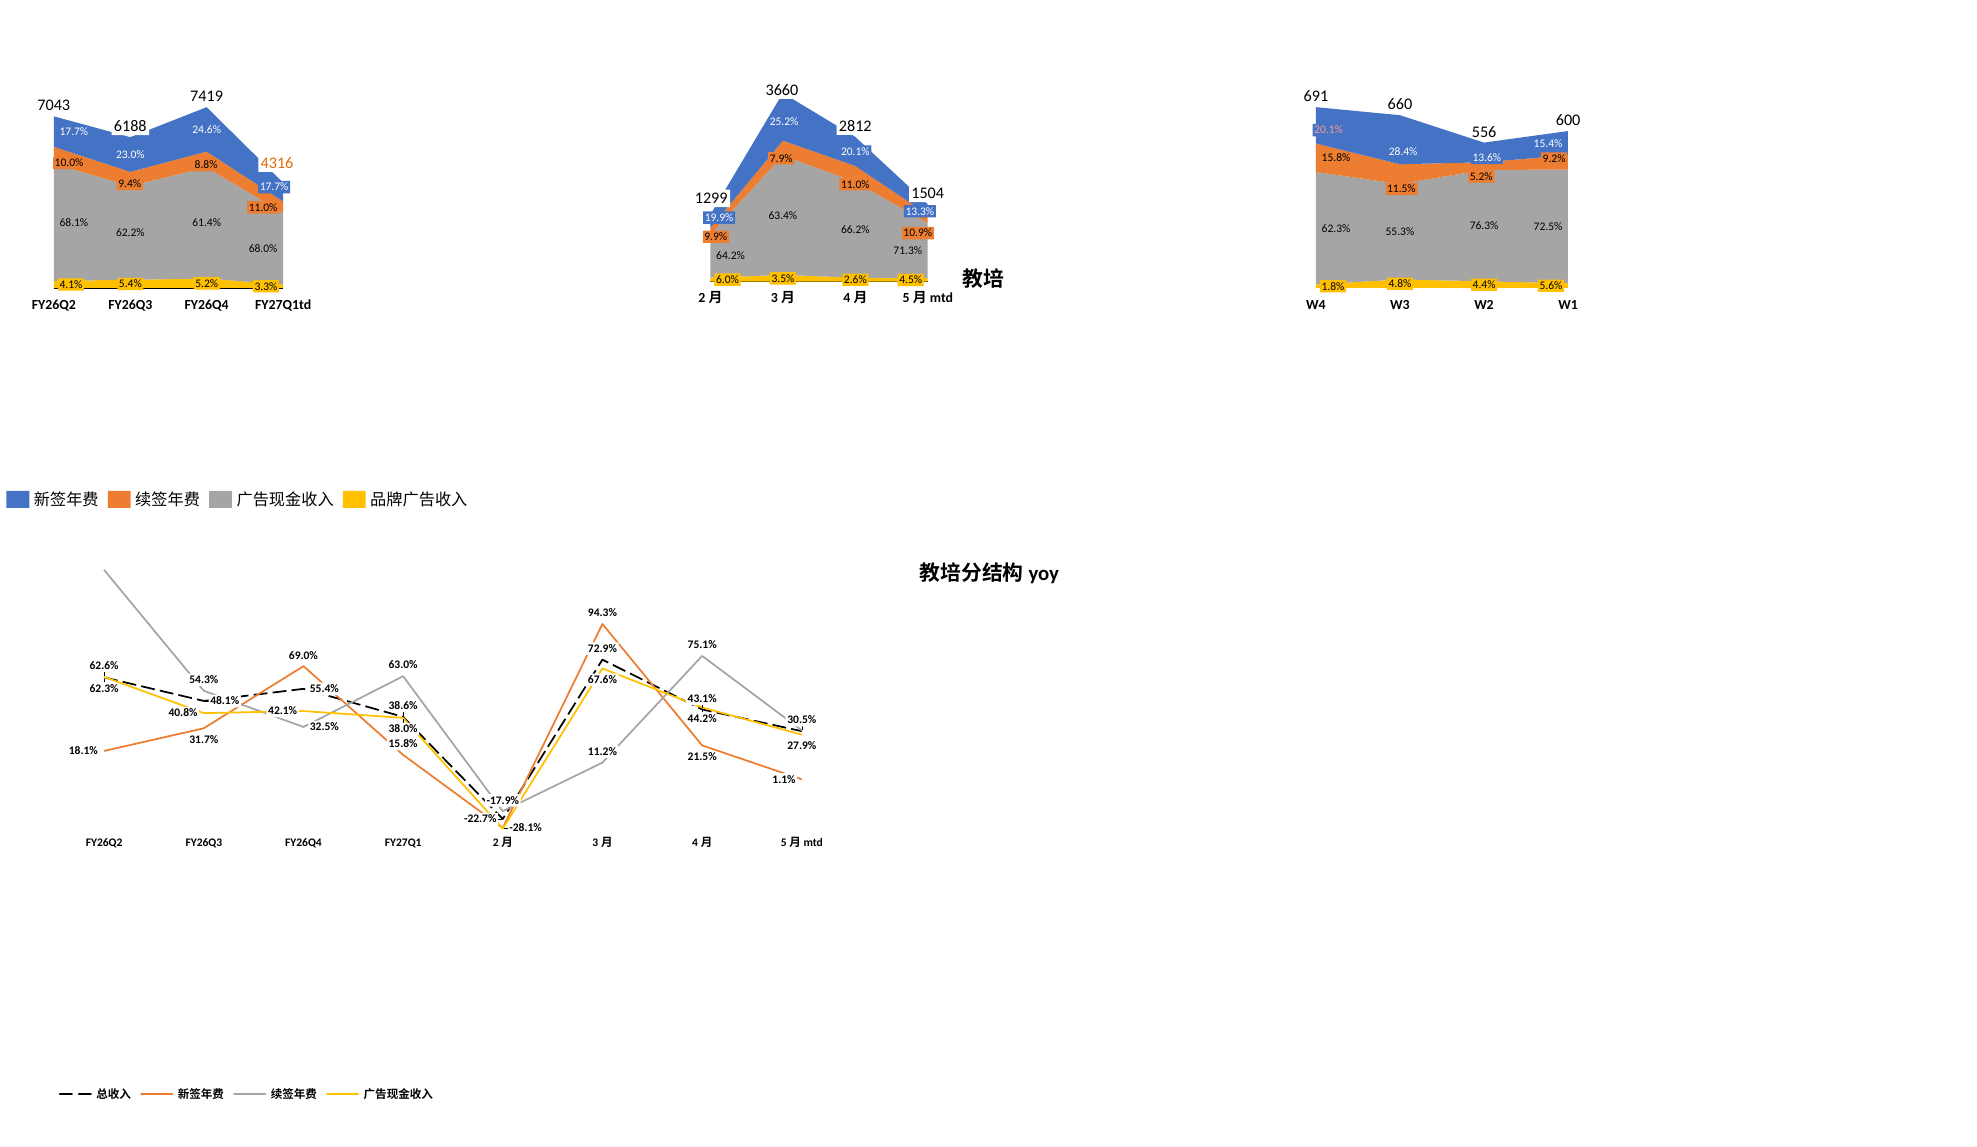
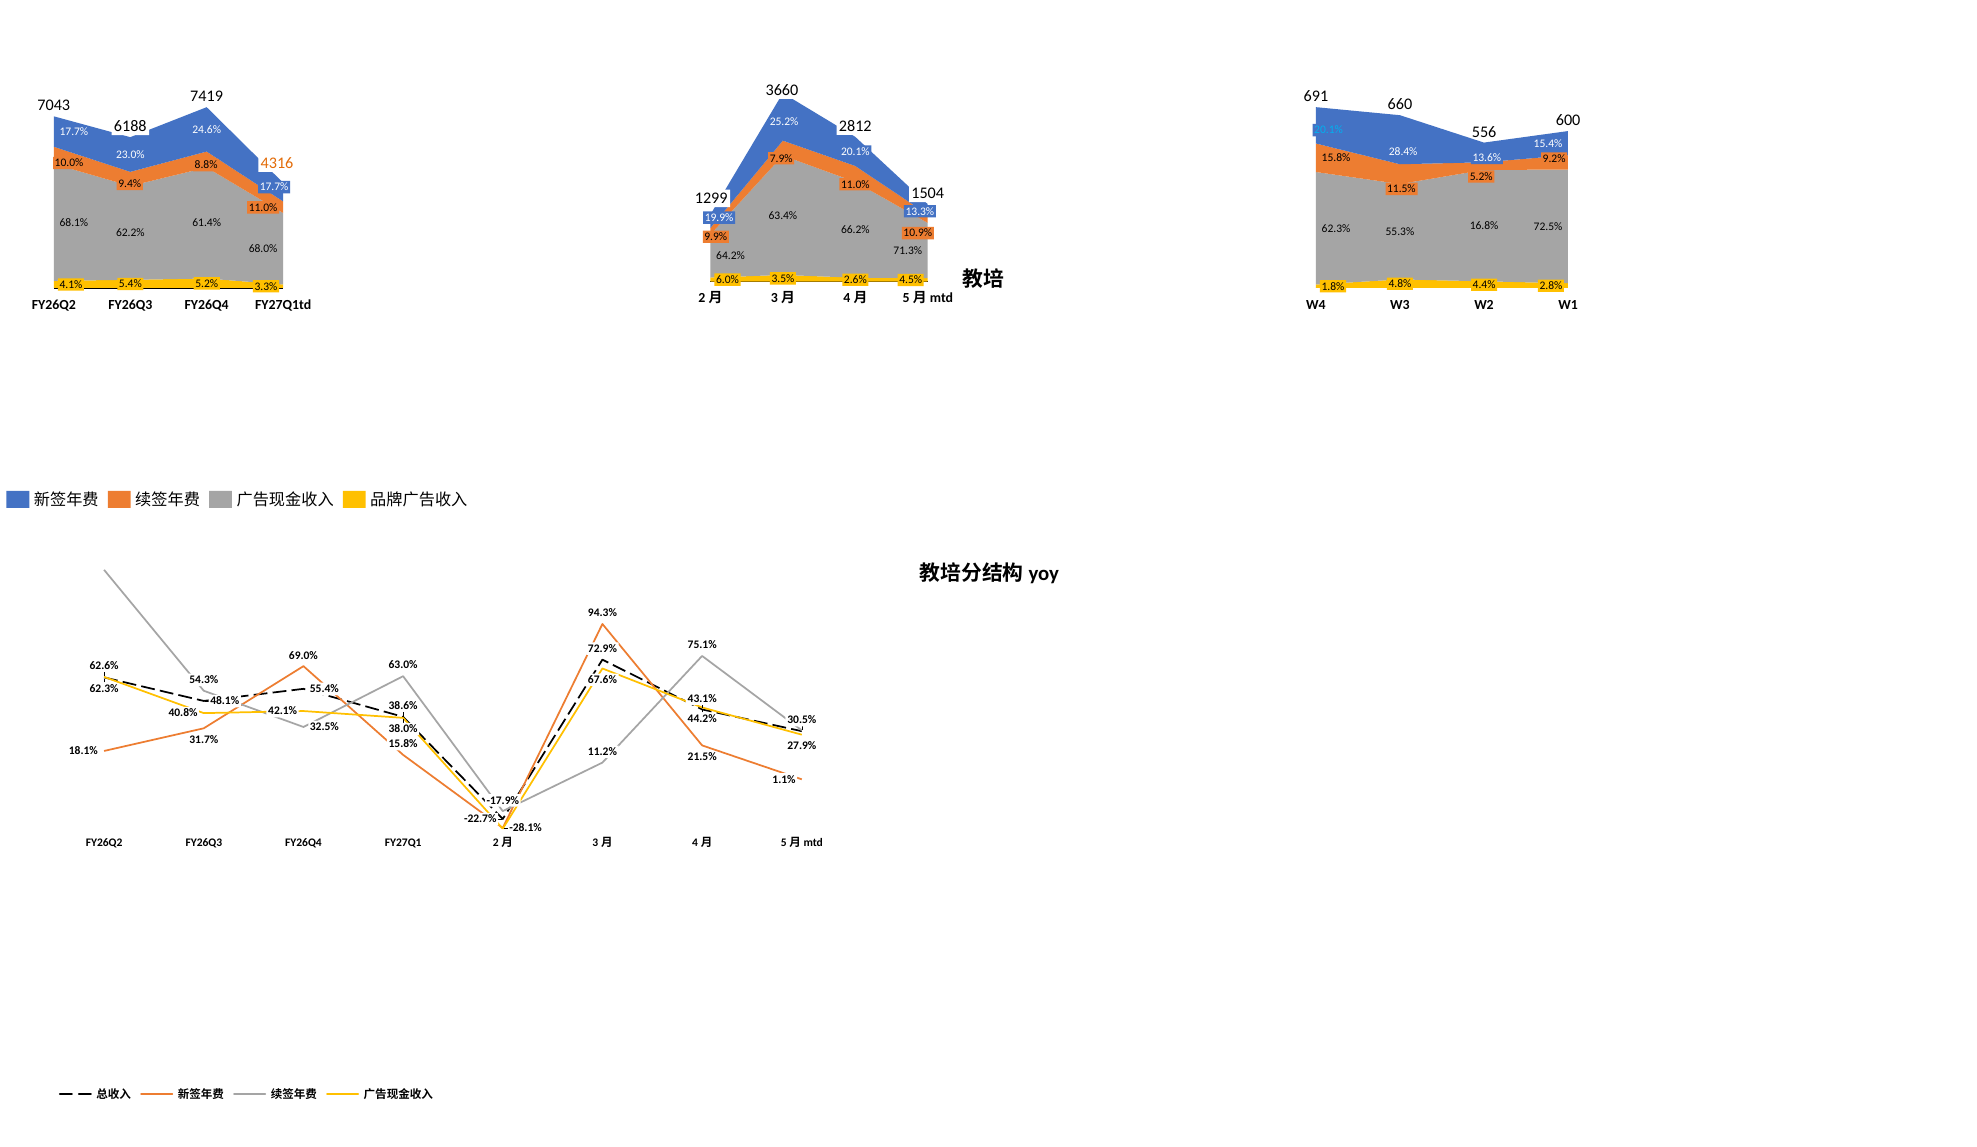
20.1% colour: pink -> light blue (1329, 130)
76.3%: 76.3% -> 16.8% (1484, 226)
5.6%: 5.6% -> 2.8% (1551, 286)
